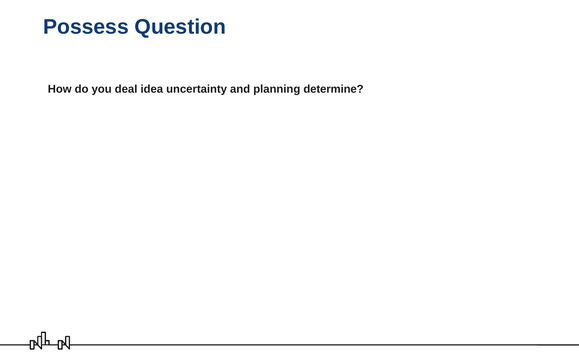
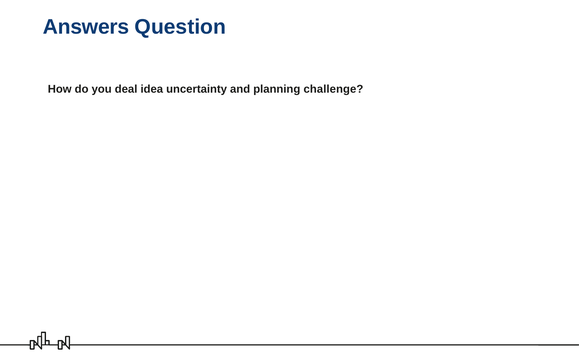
Possess: Possess -> Answers (86, 27)
determine: determine -> challenge (333, 89)
